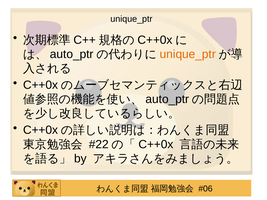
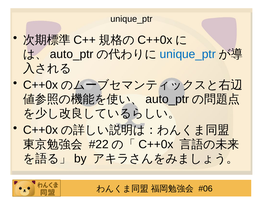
unique_ptr colour: orange -> blue (188, 54)
